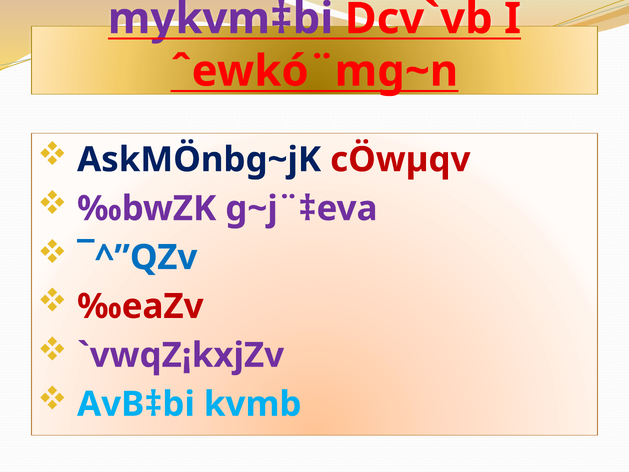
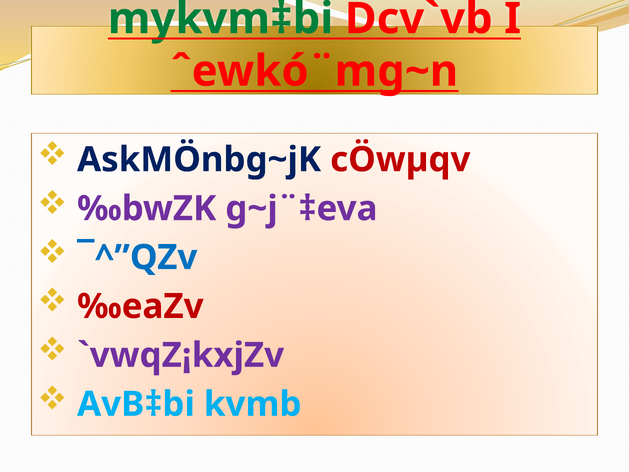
mykvm‡bi colour: purple -> green (221, 19)
